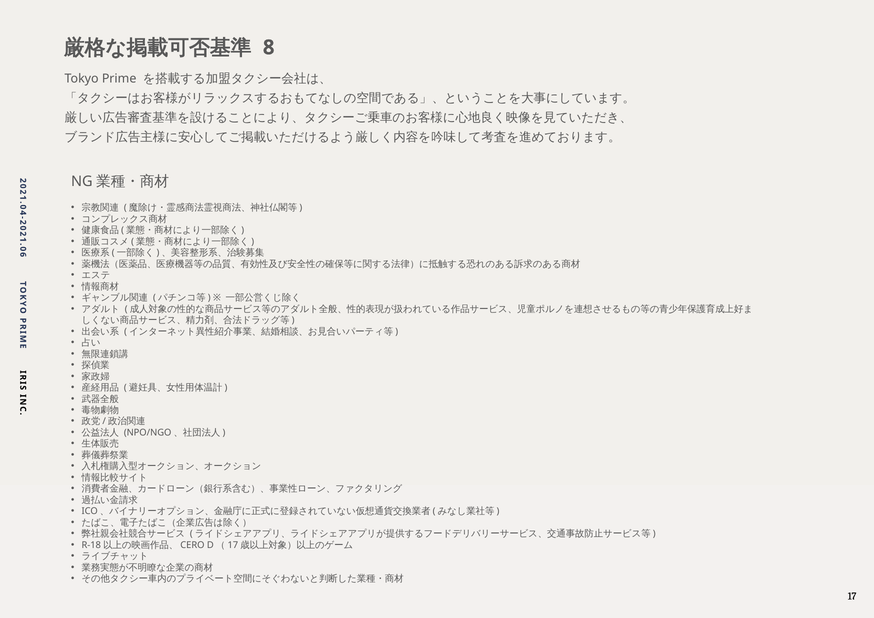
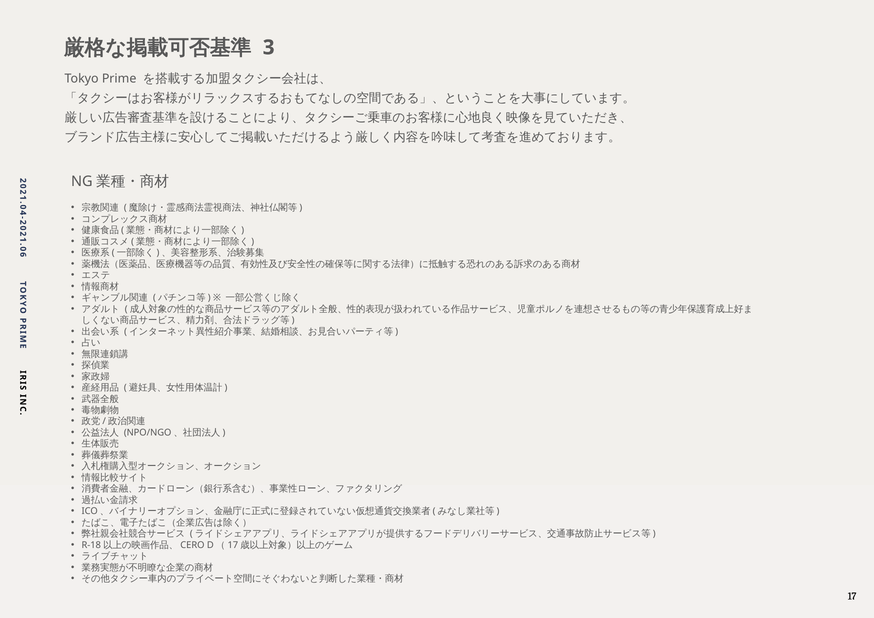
8: 8 -> 3 (269, 47)
